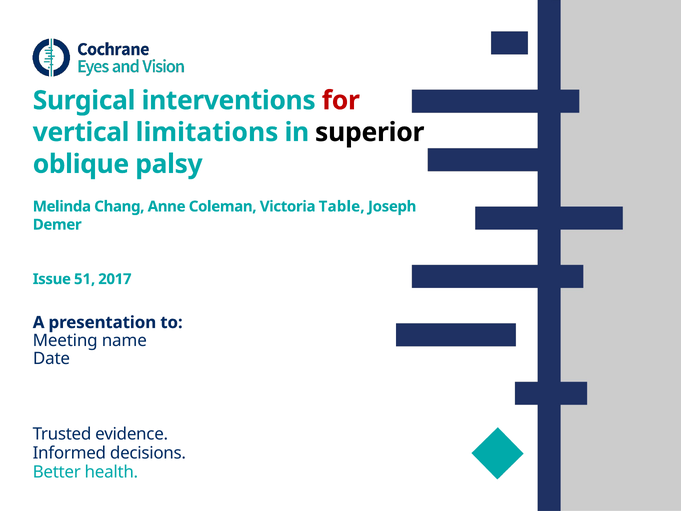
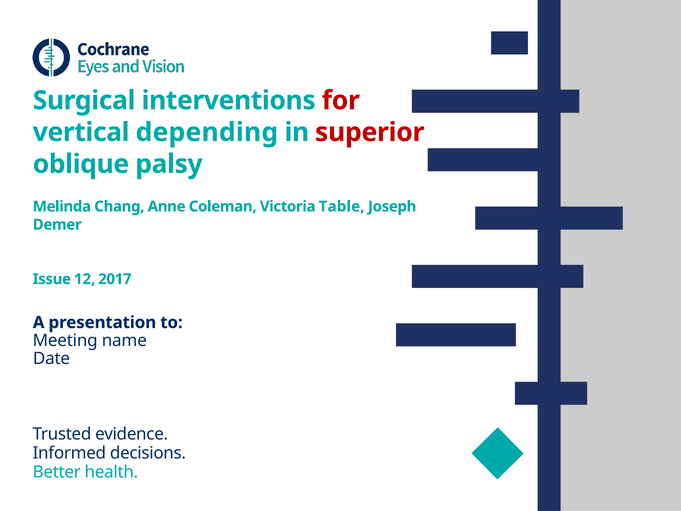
limitations: limitations -> depending (207, 132)
superior colour: black -> red (370, 132)
51: 51 -> 12 (85, 279)
